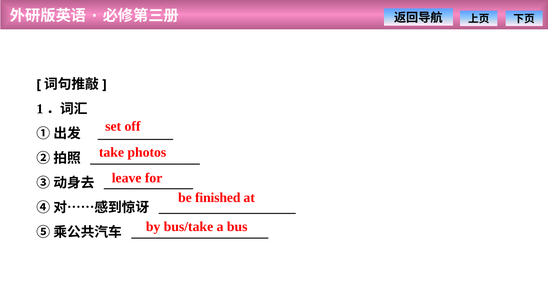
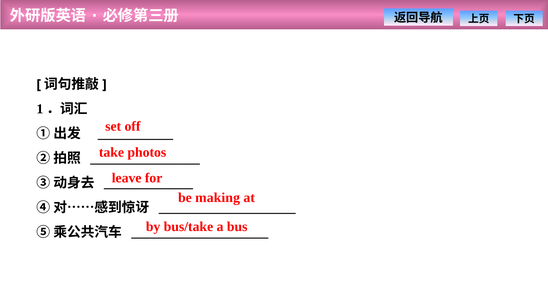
finished: finished -> making (218, 198)
